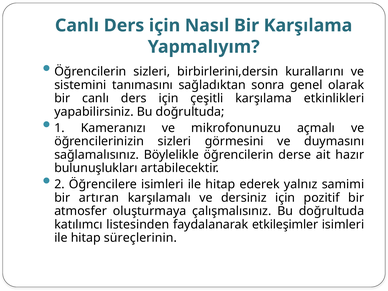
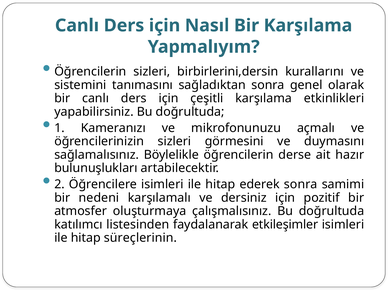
ederek yalnız: yalnız -> sonra (301, 184)
artıran: artıran -> nedeni (99, 198)
